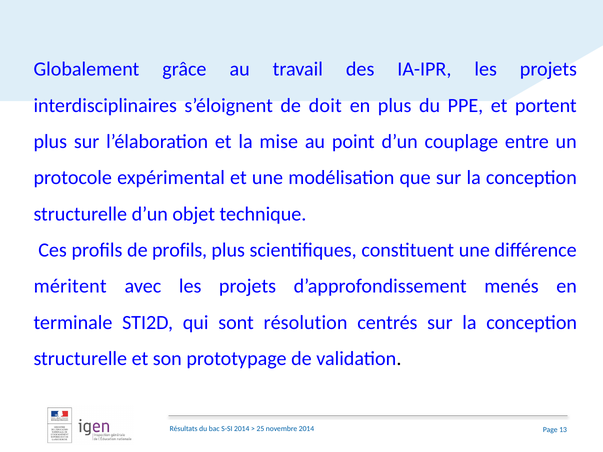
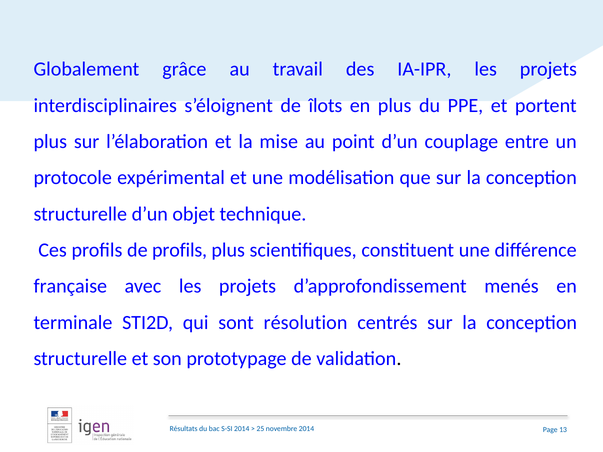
doit: doit -> îlots (325, 106)
méritent: méritent -> française (70, 286)
